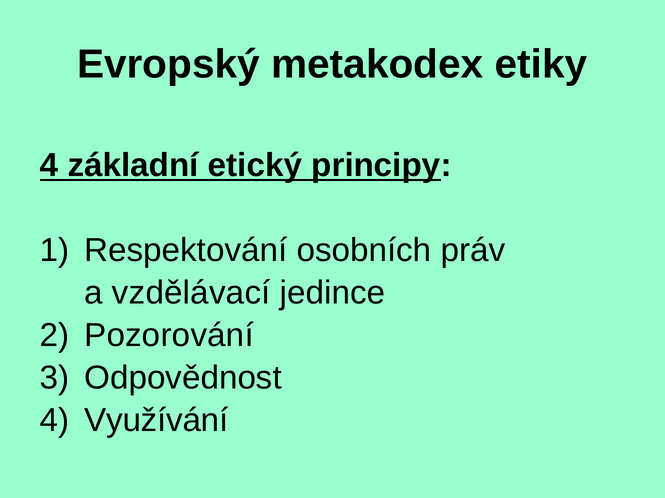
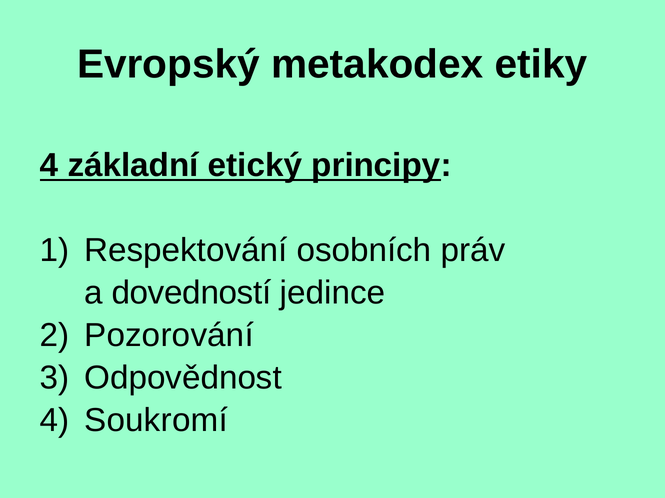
vzdělávací: vzdělávací -> dovedností (191, 293)
Využívání: Využívání -> Soukromí (156, 421)
